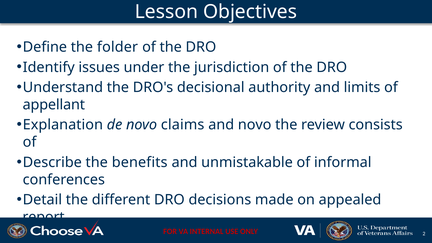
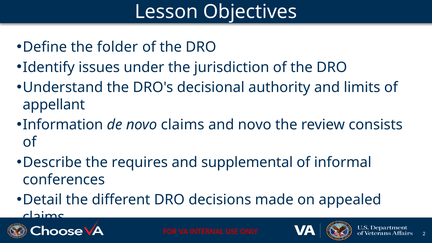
Explanation: Explanation -> Information (63, 125)
benefits: benefits -> requires (140, 162)
unmistakable: unmistakable -> supplemental (247, 162)
report: report -> claims (44, 217)
